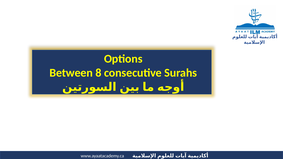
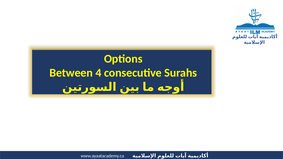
8: 8 -> 4 (98, 73)
